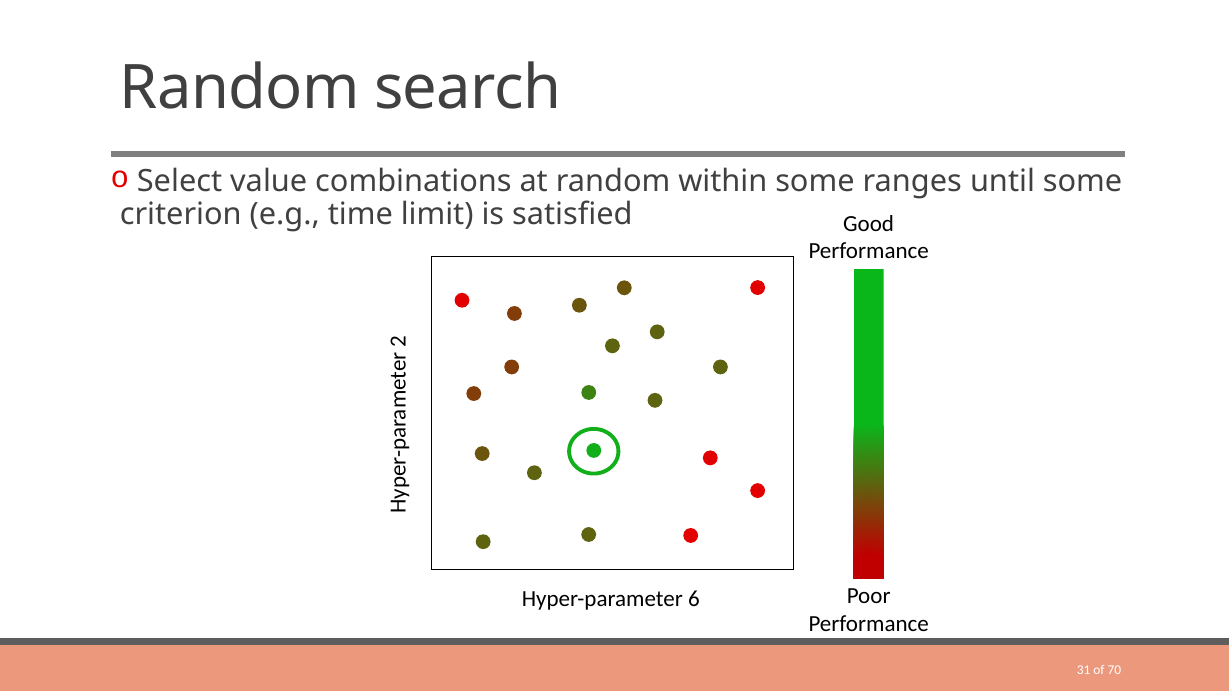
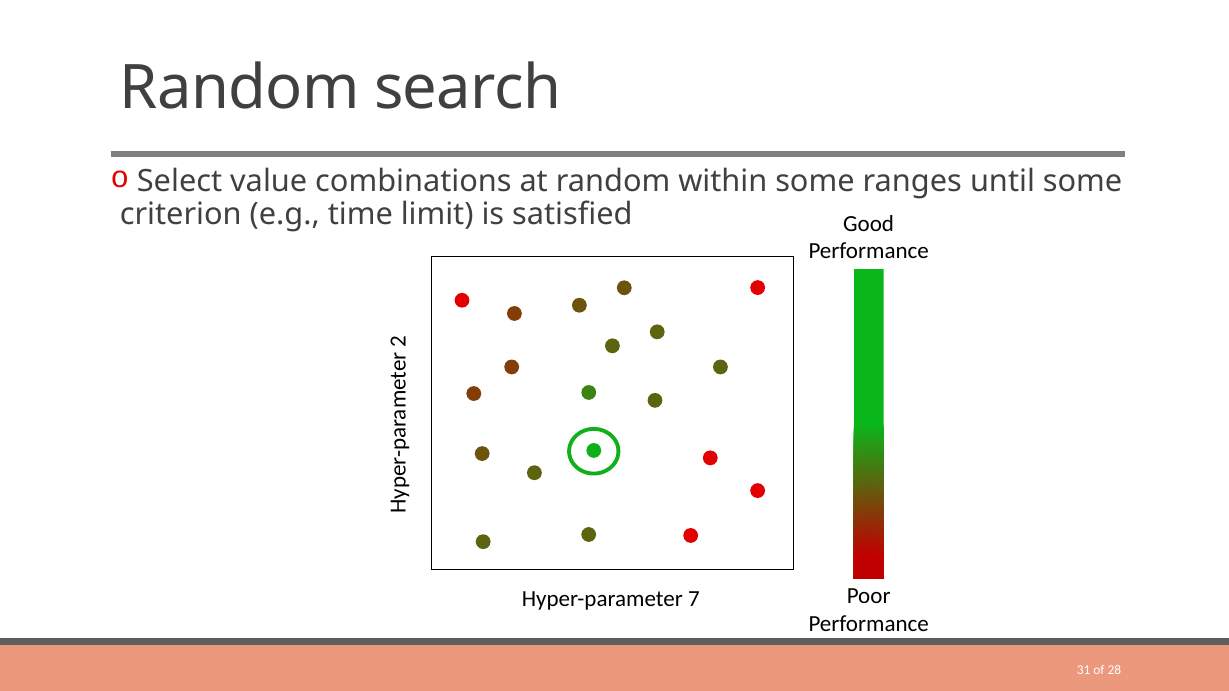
6: 6 -> 7 (694, 599)
70: 70 -> 28 (1114, 670)
